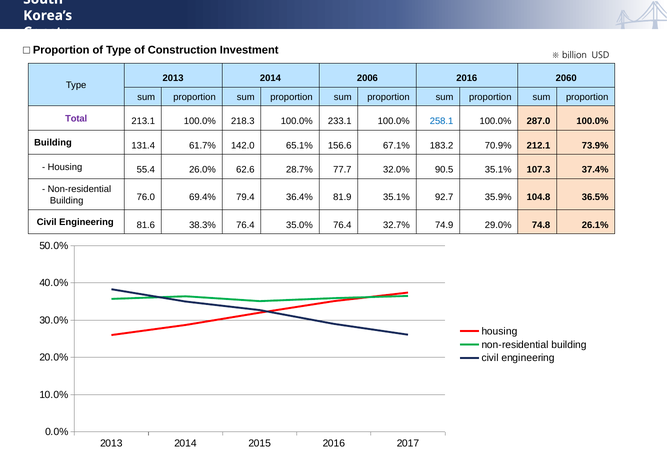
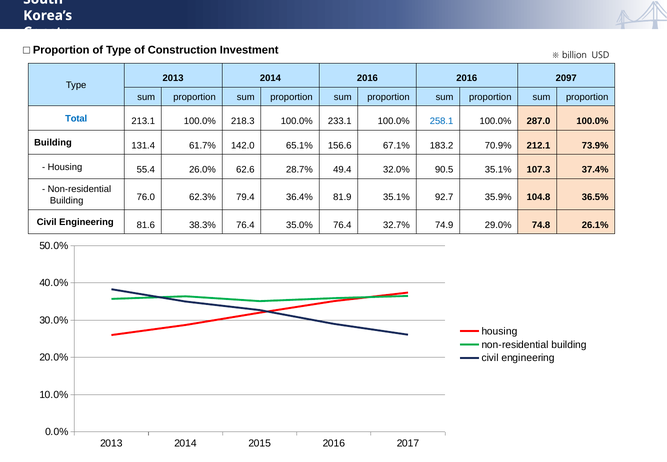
2014 2006: 2006 -> 2016 (367, 78)
2060: 2060 -> 2097 (566, 78)
Total colour: purple -> blue (76, 119)
77.7: 77.7 -> 49.4 (342, 170)
69.4%: 69.4% -> 62.3% (202, 197)
